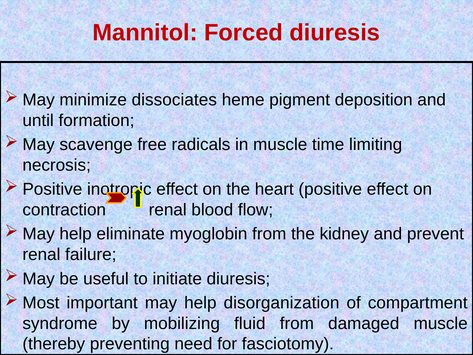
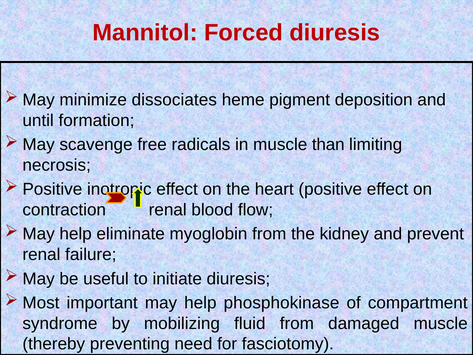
time: time -> than (328, 145)
disorganization: disorganization -> phosphokinase (282, 303)
